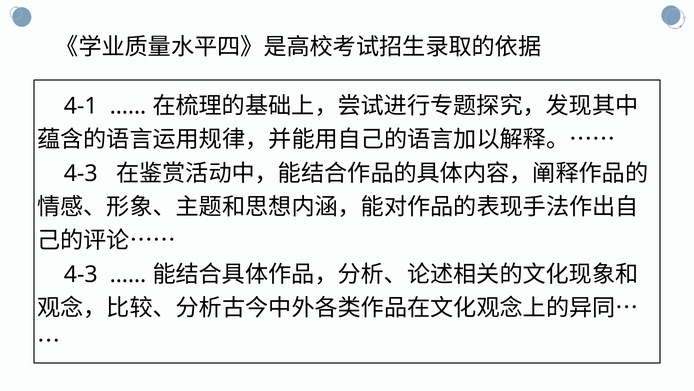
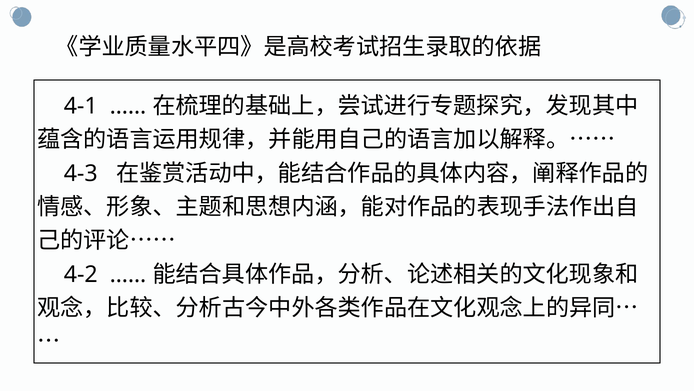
4-3: 4-3 -> 4-2 (81, 274)
